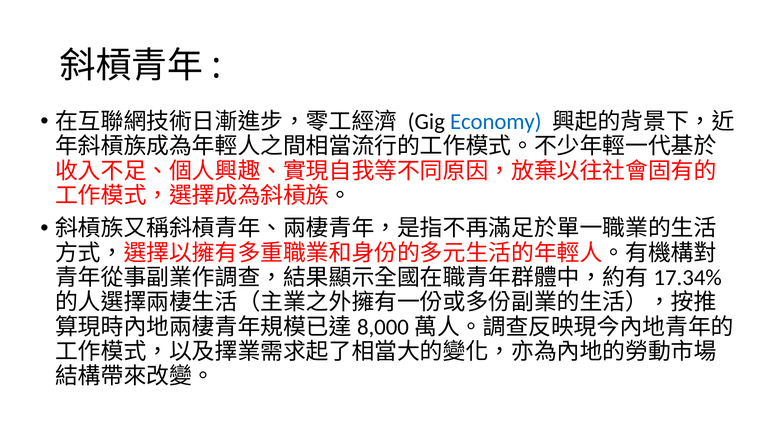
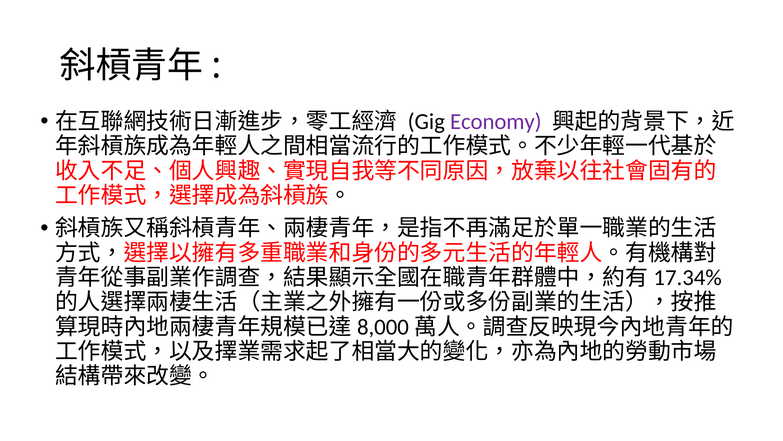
Economy colour: blue -> purple (496, 121)
